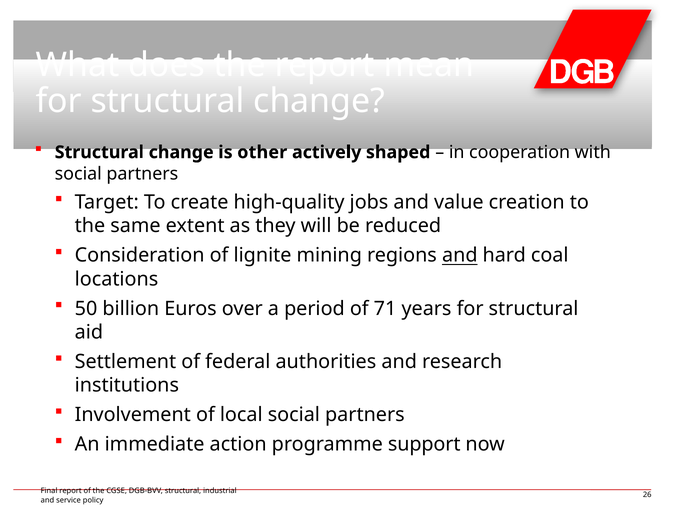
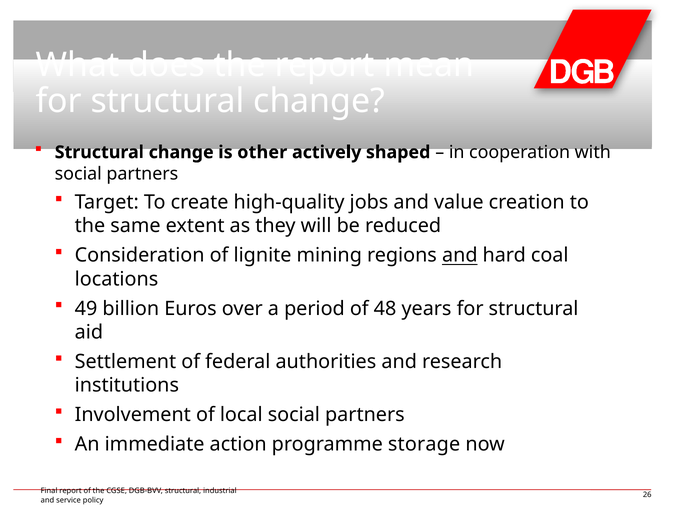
50: 50 -> 49 (86, 308)
71: 71 -> 48 (385, 308)
support: support -> storage (424, 444)
